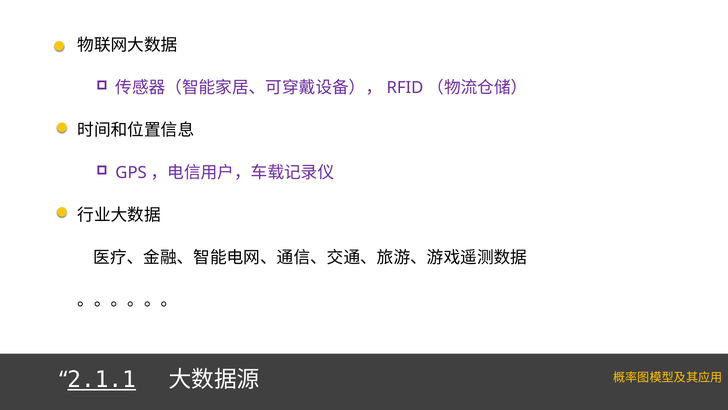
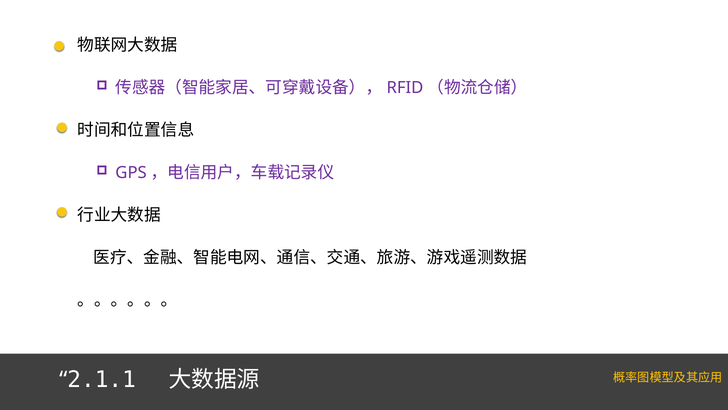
2.1.1 underline: present -> none (102, 379)
